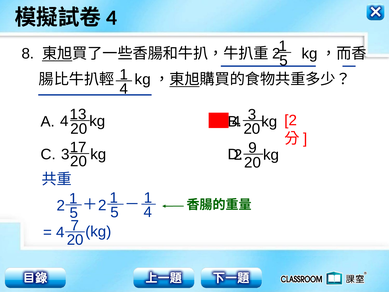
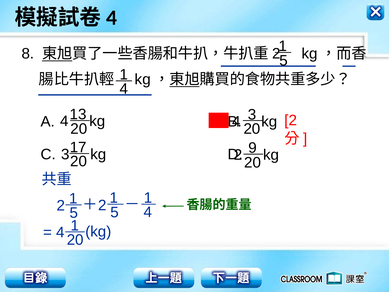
4 7: 7 -> 1 (75, 225)
